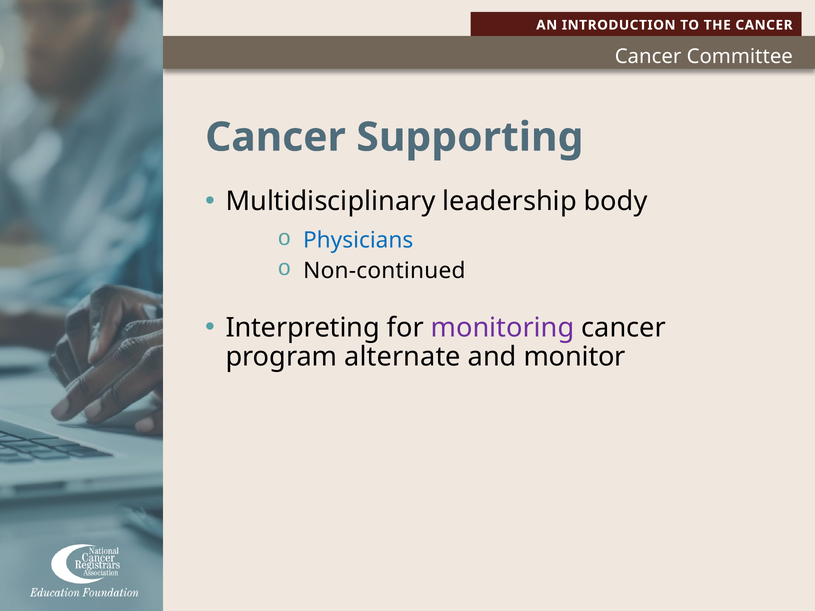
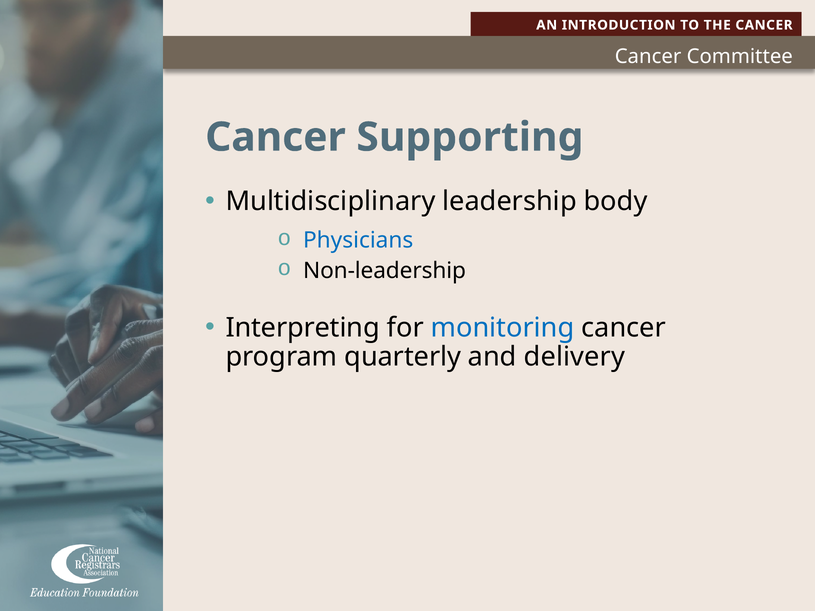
Non-continued: Non-continued -> Non-leadership (384, 271)
monitoring colour: purple -> blue (503, 328)
alternate: alternate -> quarterly (403, 357)
monitor: monitor -> delivery (574, 357)
